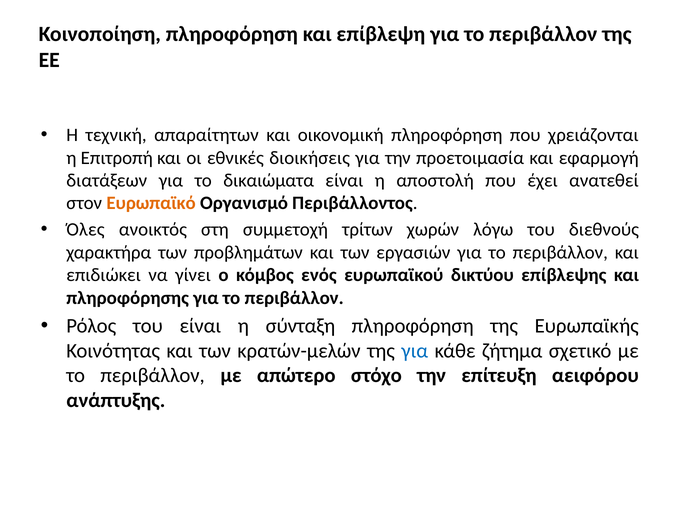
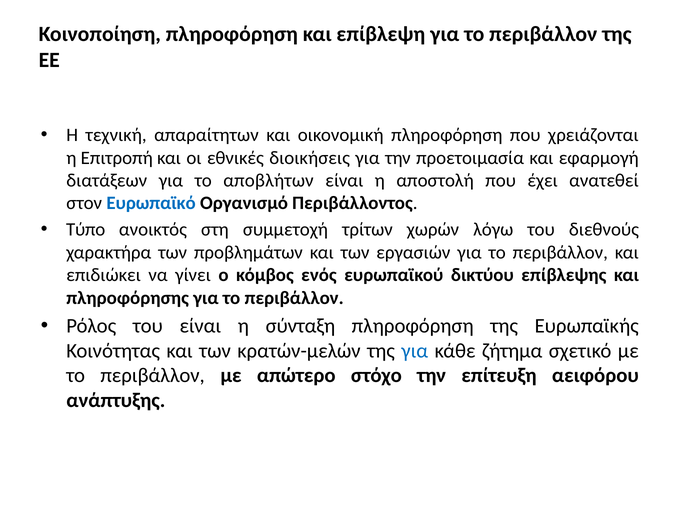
δικαιώματα: δικαιώματα -> αποβλήτων (269, 180)
Eυρωπαϊκό colour: orange -> blue (151, 203)
Όλες: Όλες -> Τύπο (86, 230)
